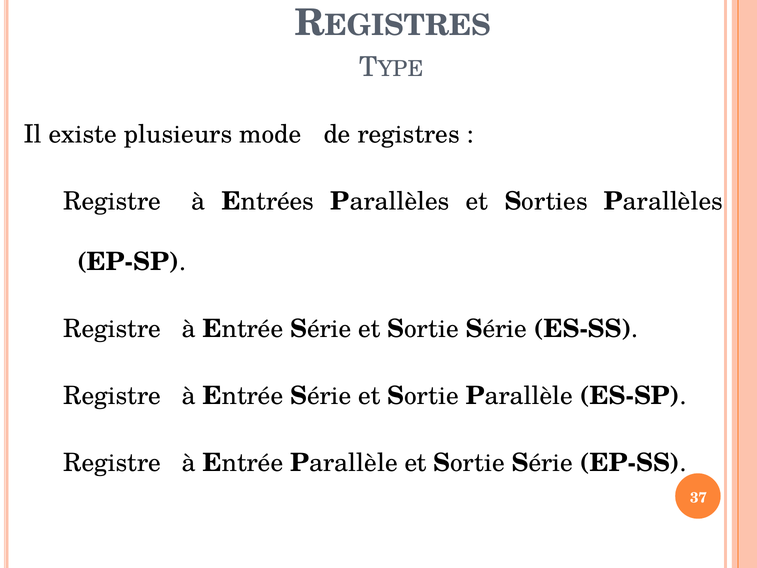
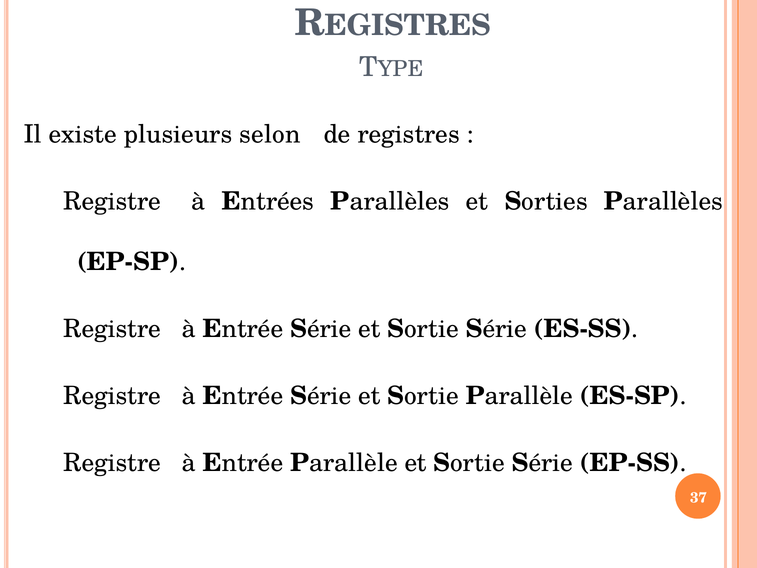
mode: mode -> selon (270, 134)
